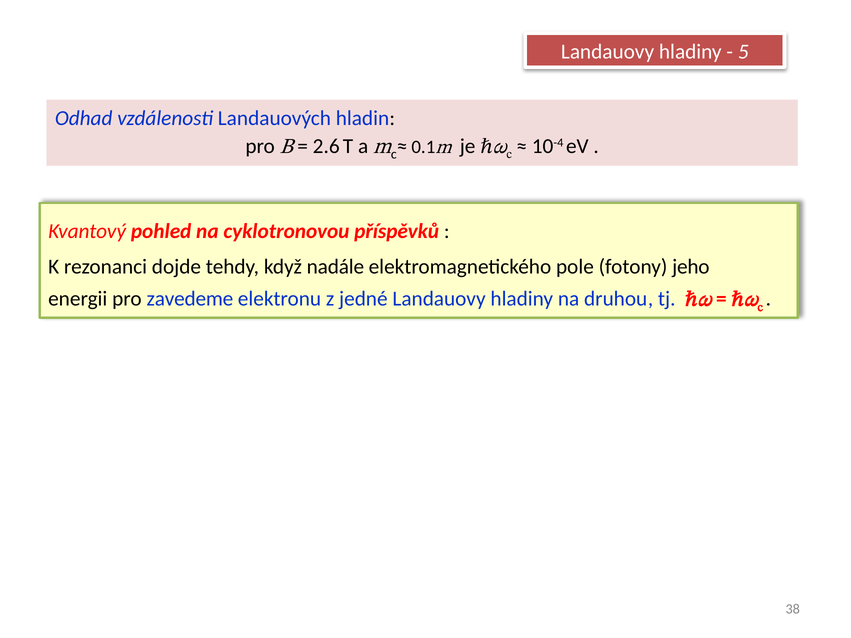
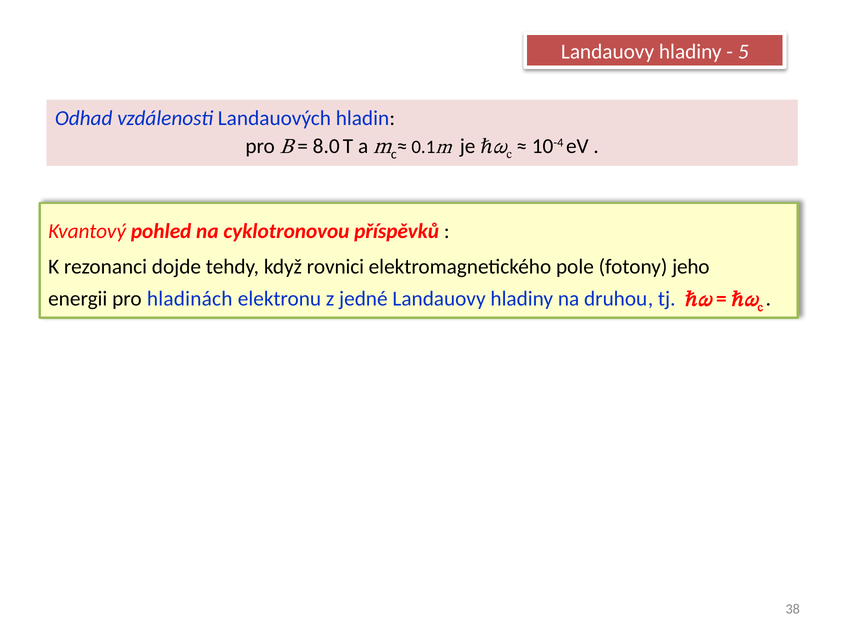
2.6: 2.6 -> 8.0 (326, 146)
nadále: nadále -> rovnici (335, 267)
zavedeme: zavedeme -> hladinách (190, 299)
